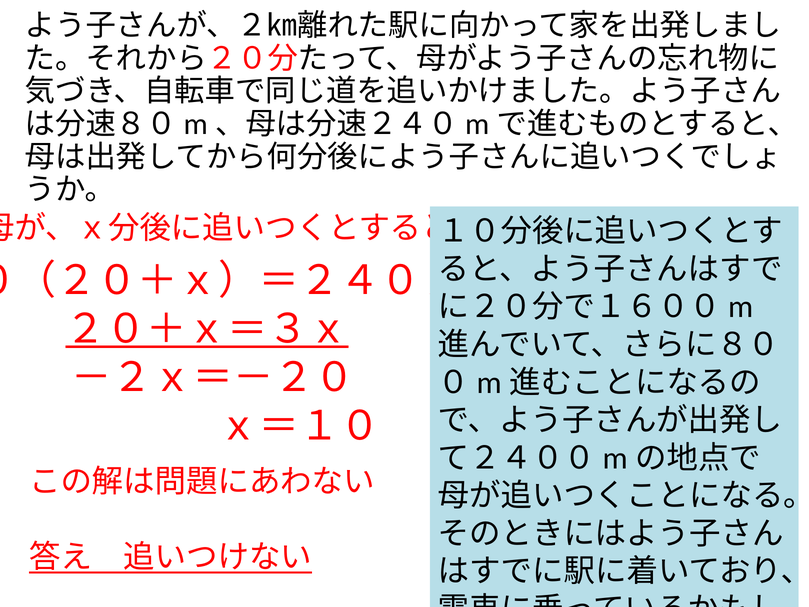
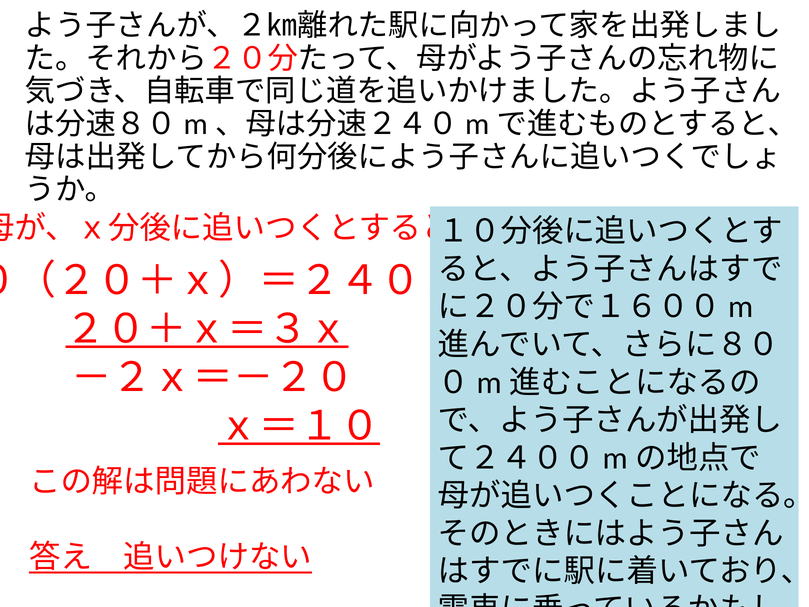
ｘ＝１０ underline: none -> present (299, 426)
